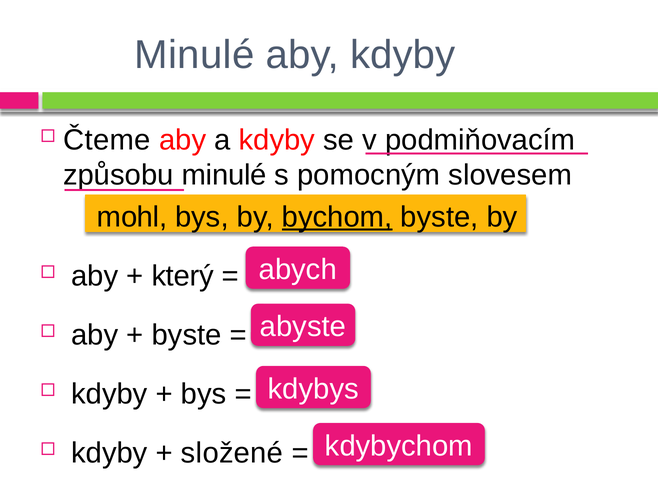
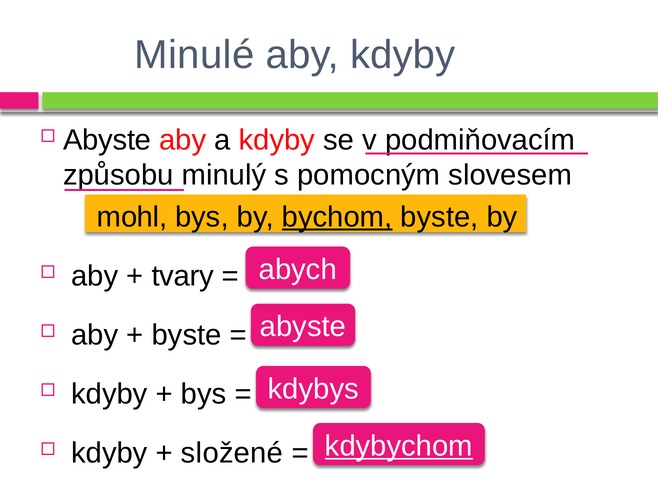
Čteme: Čteme -> Abyste (107, 140)
způsobu minulé: minulé -> minulý (224, 175)
který: který -> tvary (183, 276)
kdybychom underline: none -> present (399, 446)
